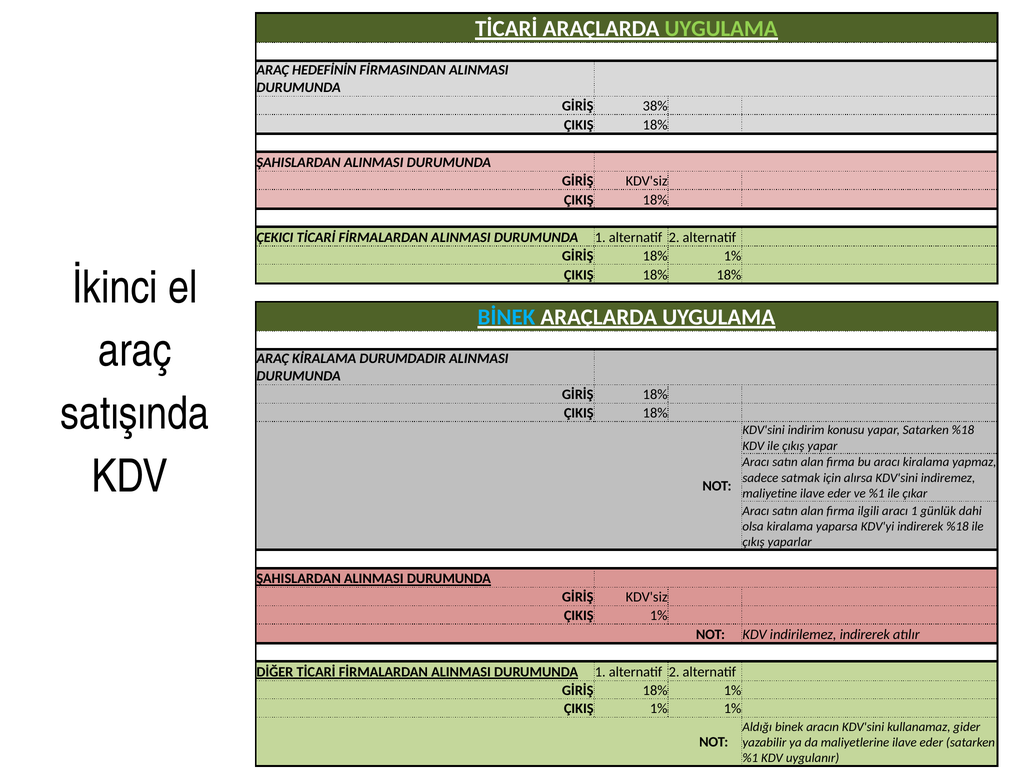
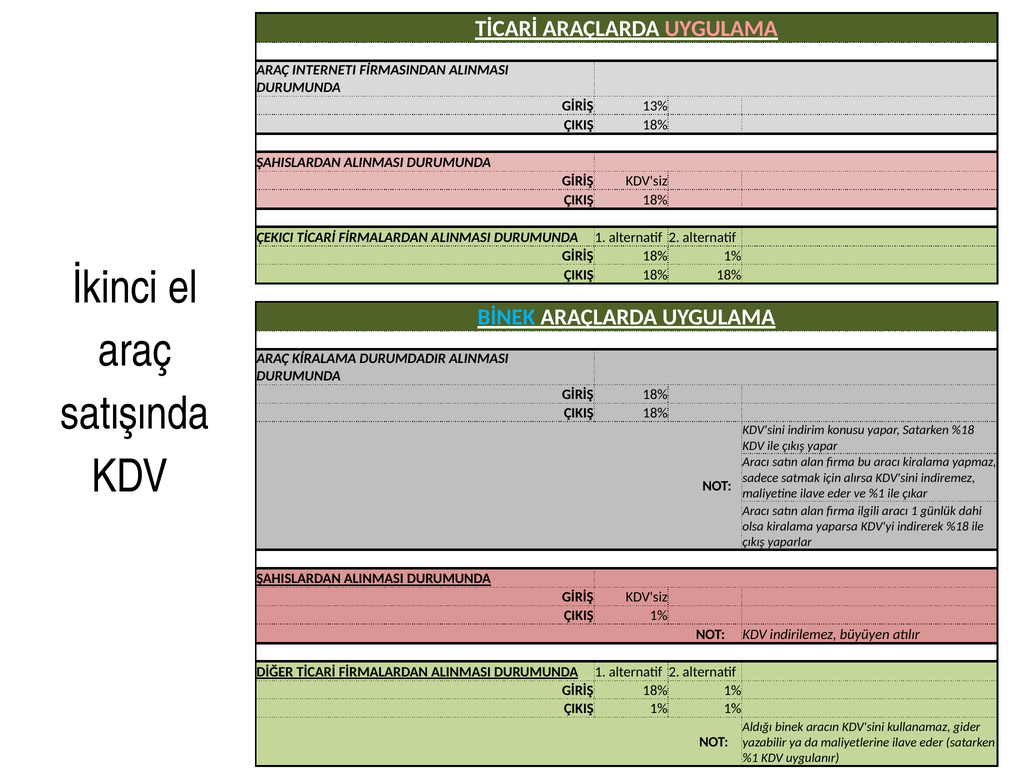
UYGULAMA colour: light green -> pink (721, 29)
HEDEFİNİN: HEDEFİNİN -> INTERNETI (324, 70)
38%: 38% -> 13% (655, 106)
indirilemez indirerek: indirerek -> büyüyen (865, 635)
